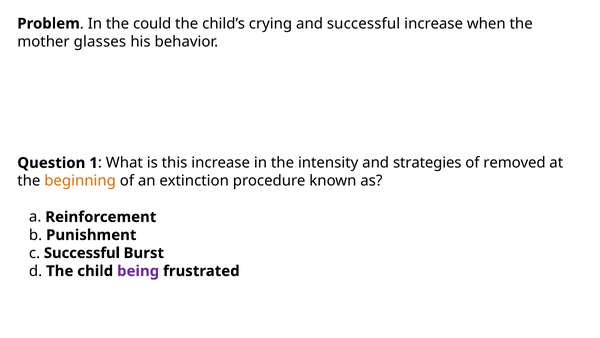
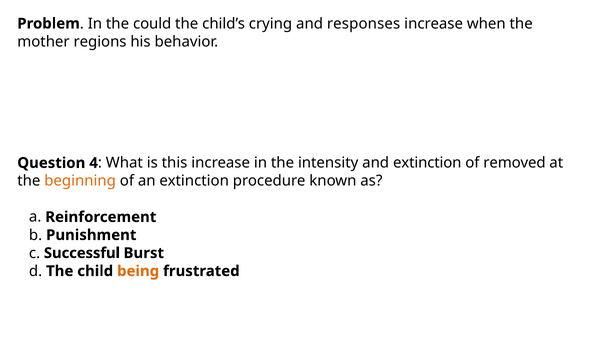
and successful: successful -> responses (364, 24)
glasses: glasses -> regions (100, 42)
1: 1 -> 4 (94, 163)
and strategies: strategies -> extinction (427, 163)
being colour: purple -> orange (138, 271)
